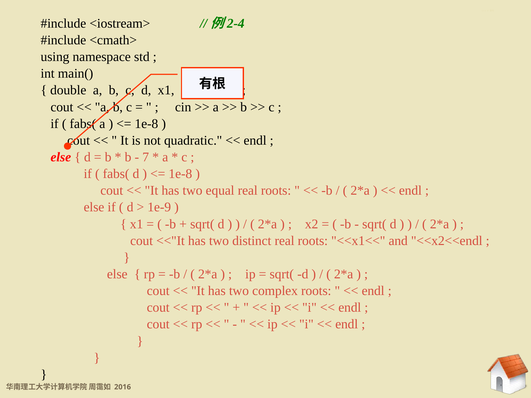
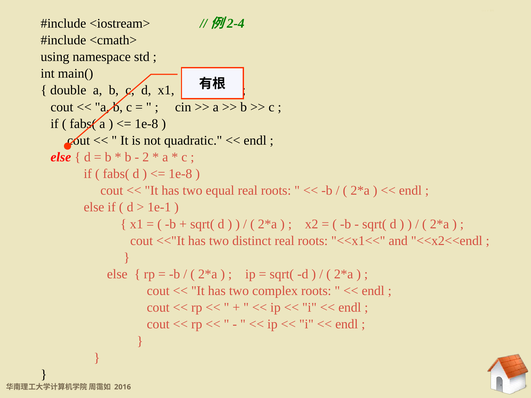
7: 7 -> 2 (146, 157)
1e-9: 1e-9 -> 1e-1 (159, 207)
